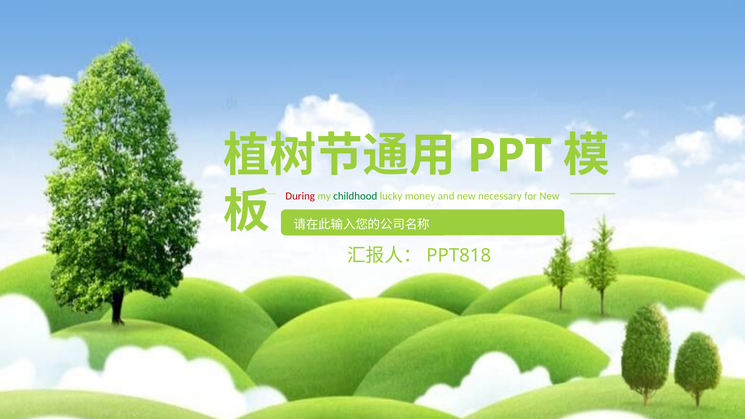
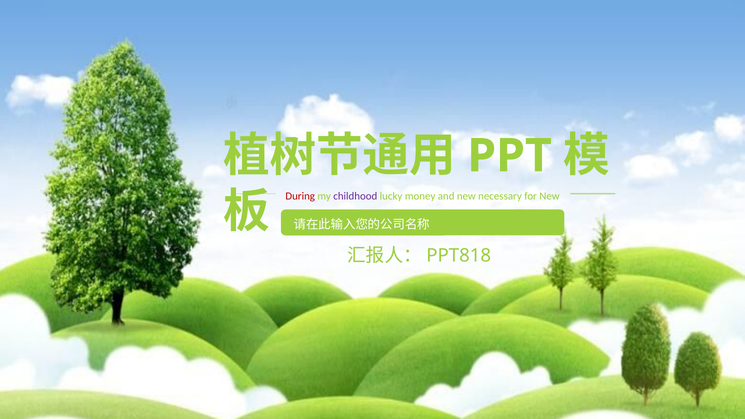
childhood colour: green -> purple (355, 196)
